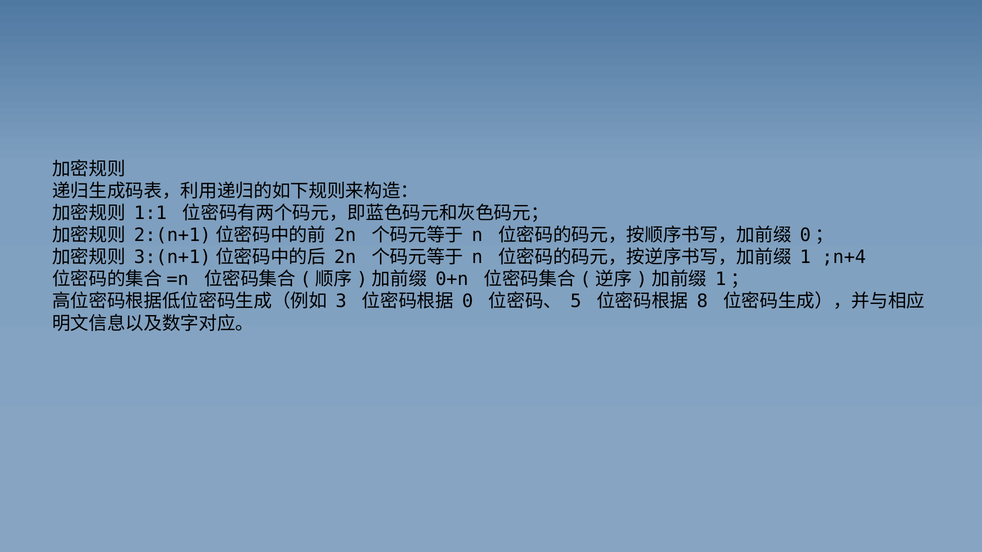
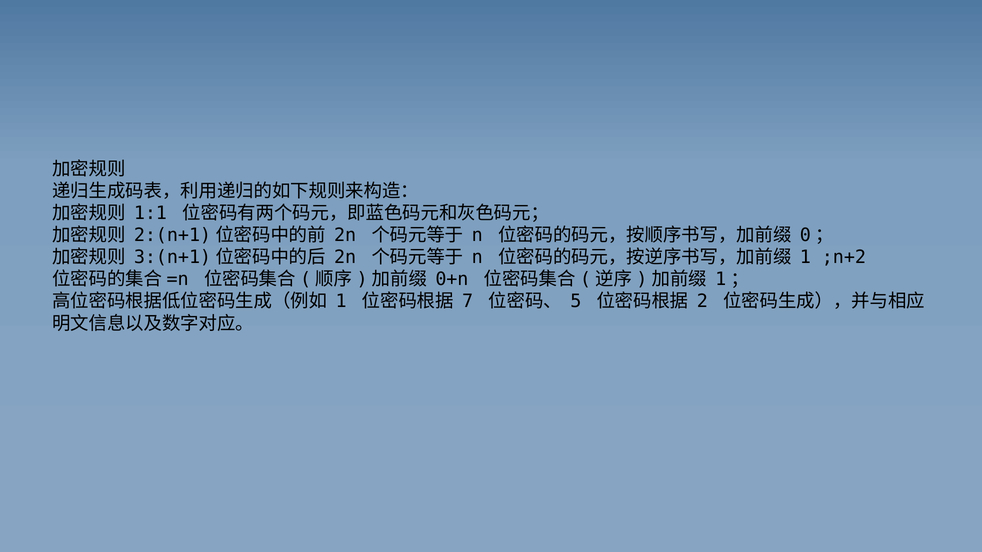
;n+4: ;n+4 -> ;n+2 (844, 257)
3: 3 -> 1 (341, 302)
0: 0 -> 7 (468, 302)
8: 8 -> 2 (702, 302)
